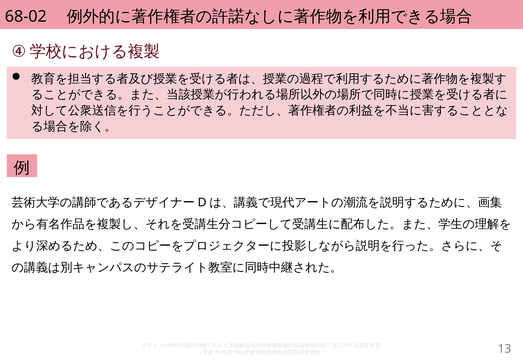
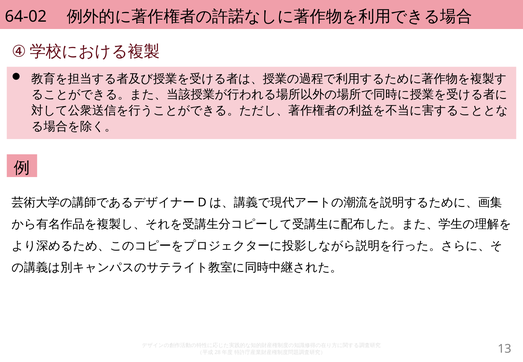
68-02: 68-02 -> 64-02 (26, 17)
